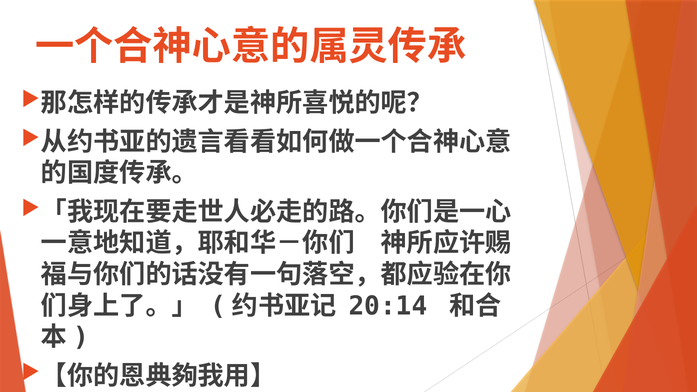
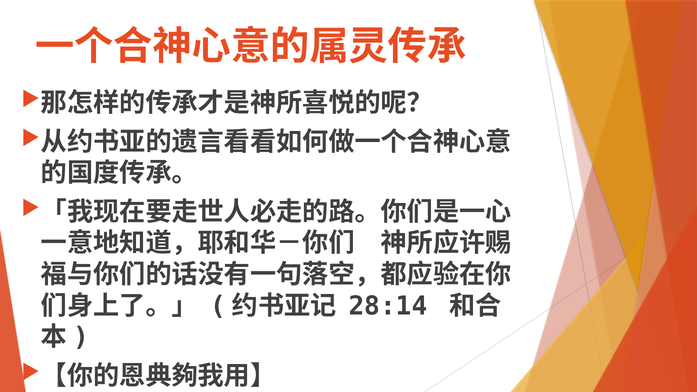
20:14: 20:14 -> 28:14 (388, 306)
